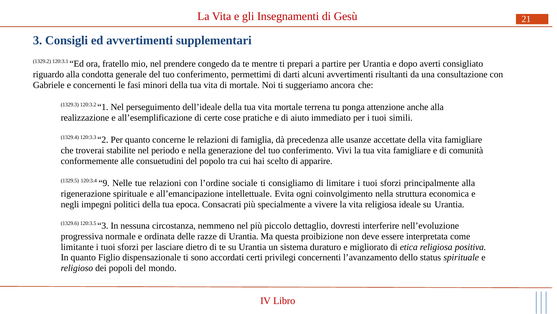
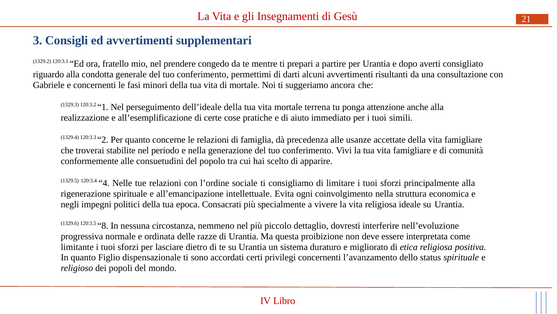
9: 9 -> 4 (104, 183)
120:3.5 3: 3 -> 8 (103, 226)
